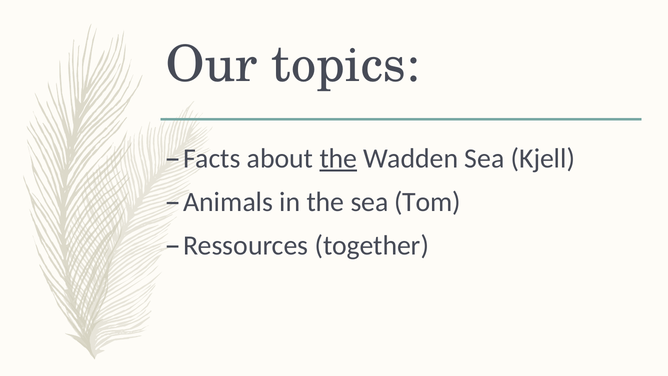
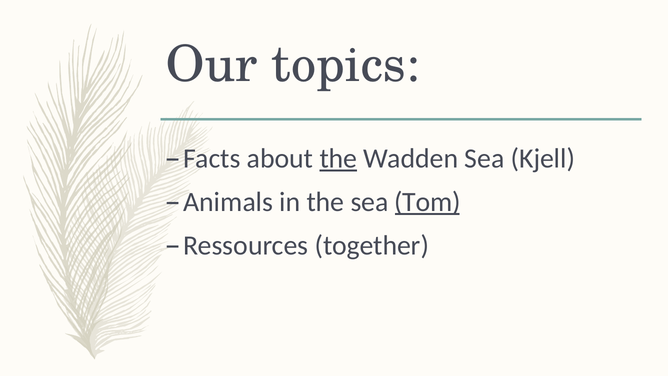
Tom underline: none -> present (427, 202)
